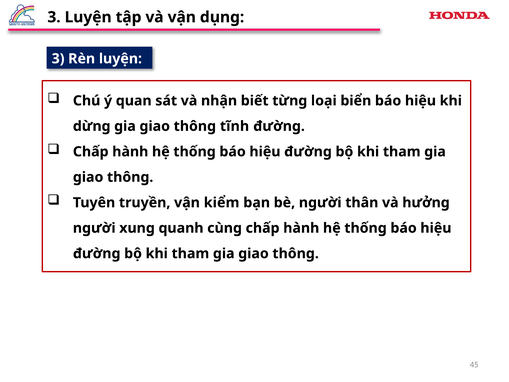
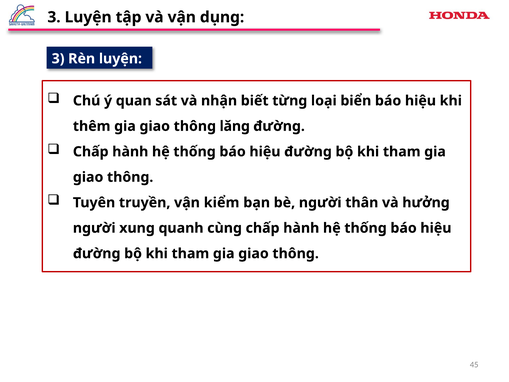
dừng: dừng -> thêm (92, 126)
tĩnh: tĩnh -> lăng (235, 126)
